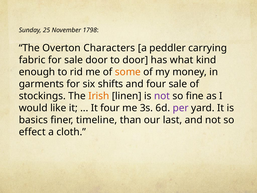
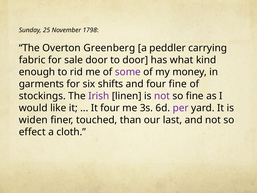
Characters: Characters -> Greenberg (109, 48)
some colour: orange -> purple (128, 72)
four sale: sale -> fine (178, 84)
Irish colour: orange -> purple (99, 96)
basics: basics -> widen (33, 120)
timeline: timeline -> touched (97, 120)
